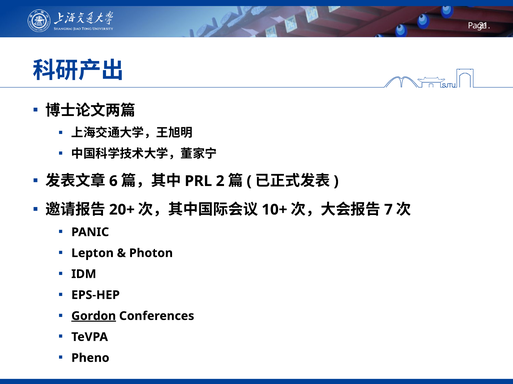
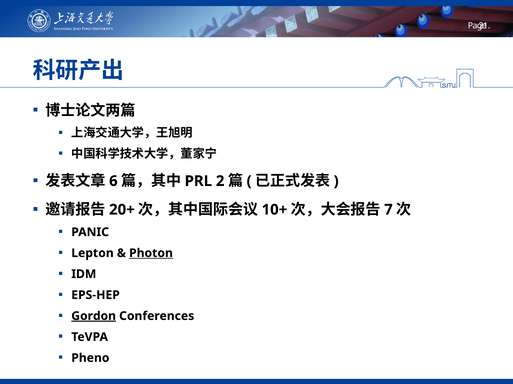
Photon underline: none -> present (151, 254)
